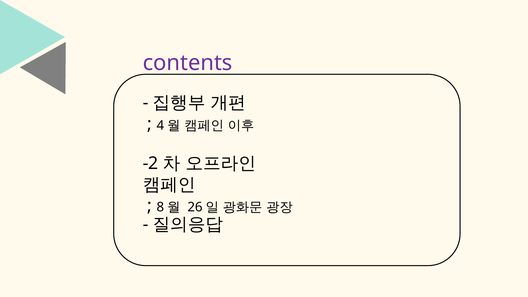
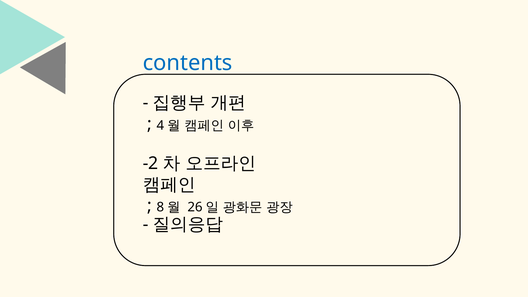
contents colour: purple -> blue (188, 63)
